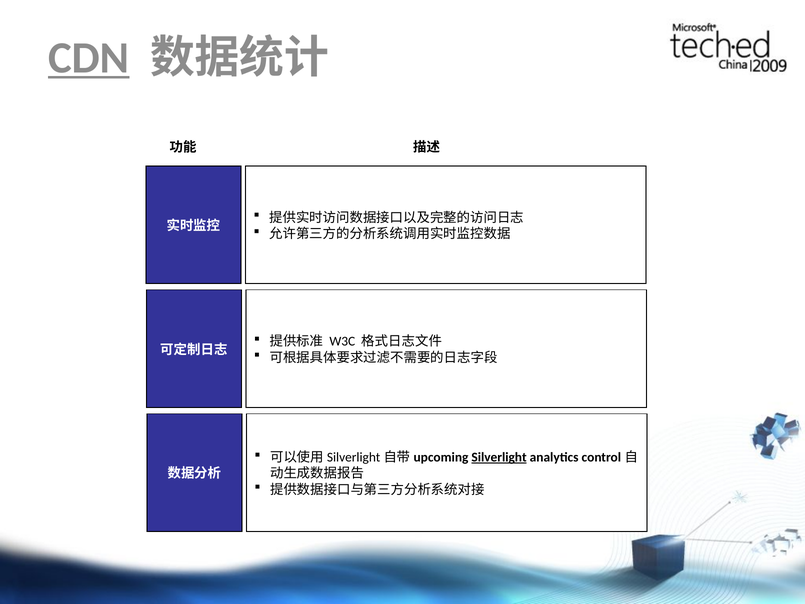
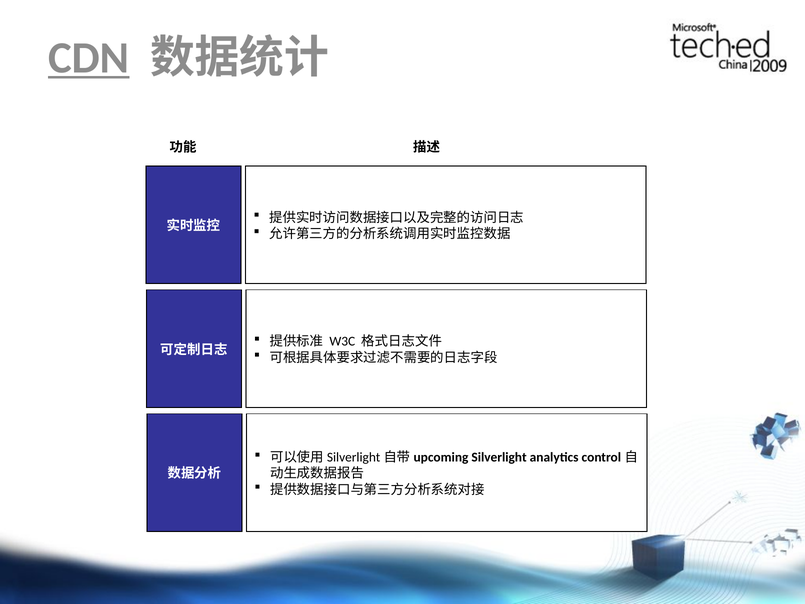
Silverlight underline: present -> none (499, 457)
